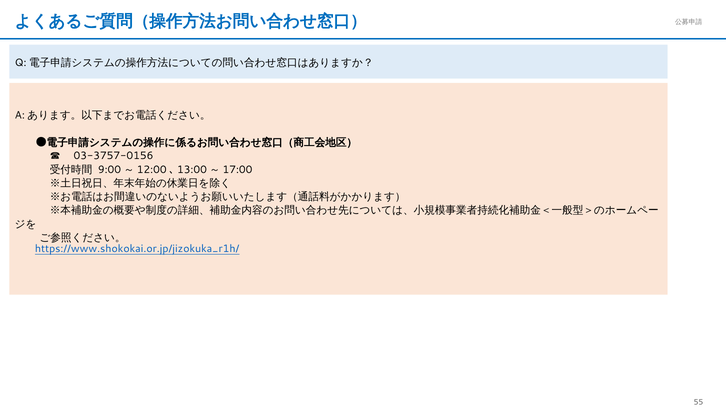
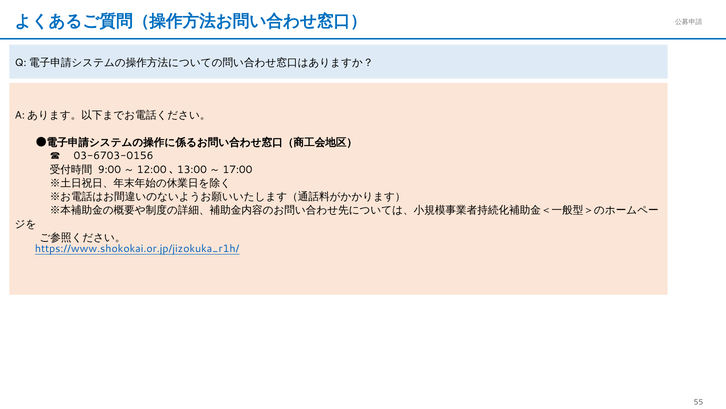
03-3757-0156: 03-3757-0156 -> 03-6703-0156 (113, 156)
